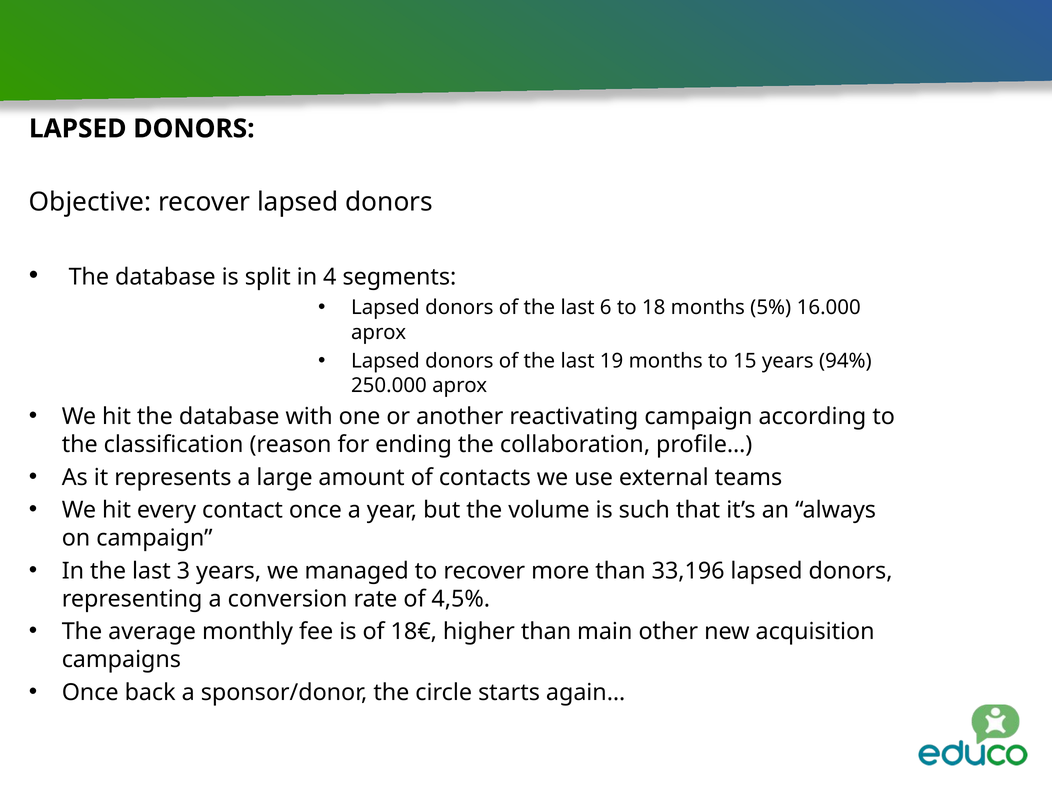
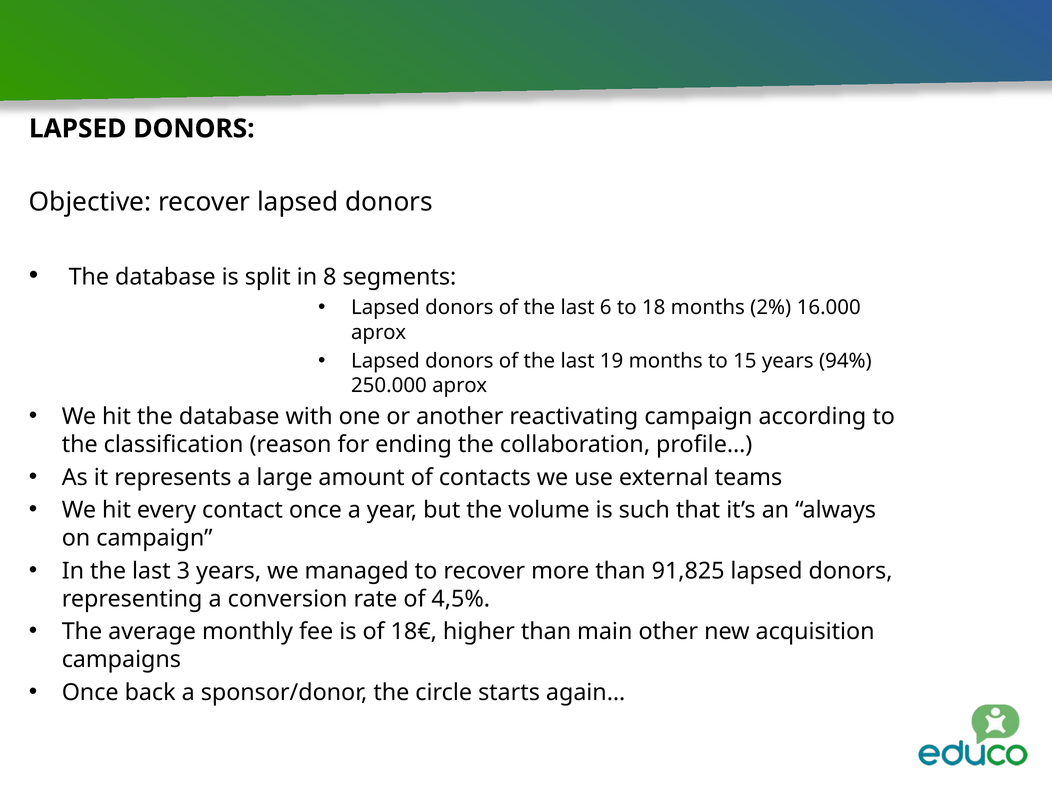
4: 4 -> 8 (330, 277)
5%: 5% -> 2% (771, 308)
33,196: 33,196 -> 91,825 (688, 571)
